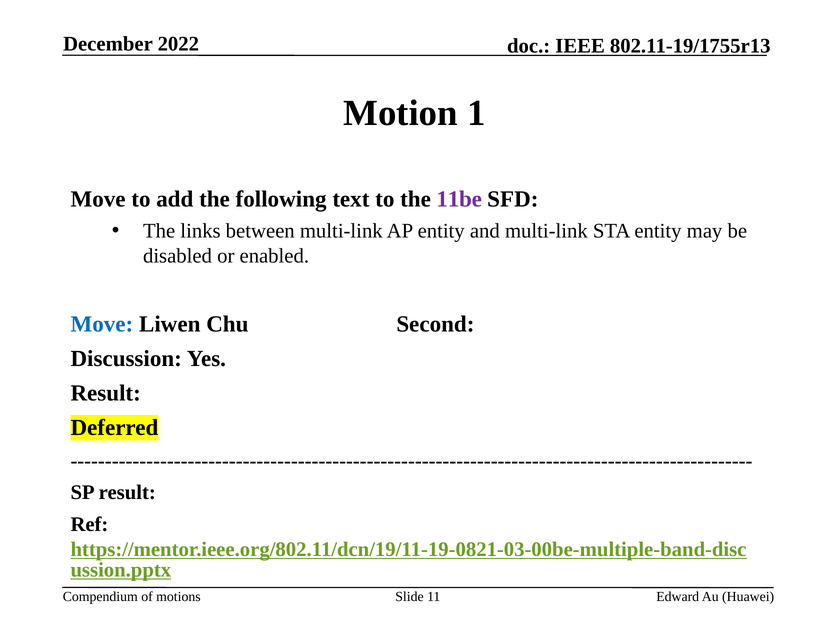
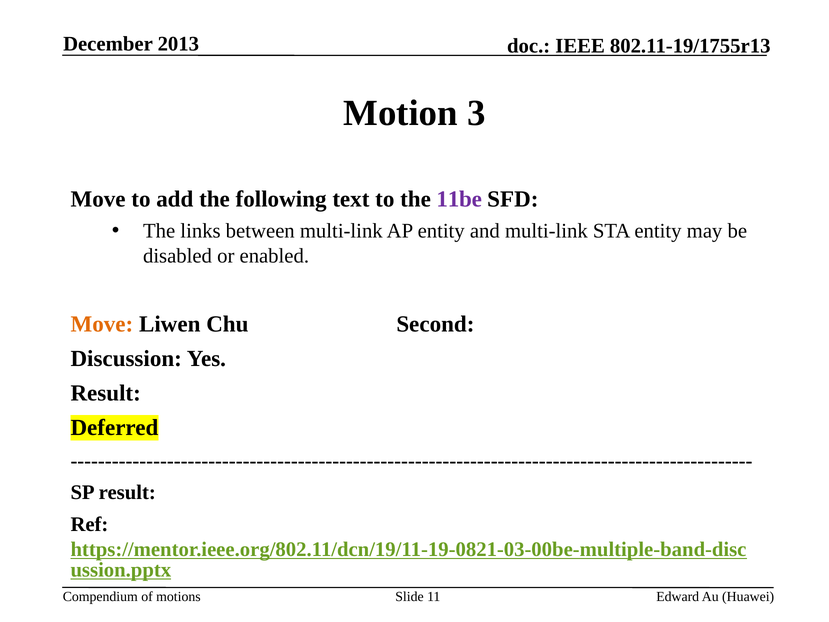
2022: 2022 -> 2013 (178, 44)
1: 1 -> 3 (476, 113)
Move colour: blue -> orange (102, 324)
